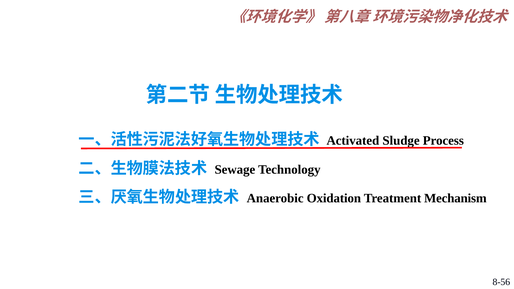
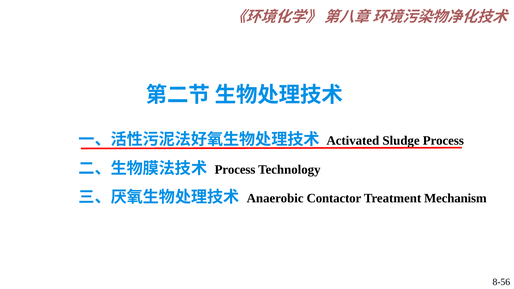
Sewage: Sewage -> Process (235, 170)
Oxidation: Oxidation -> Contactor (334, 198)
